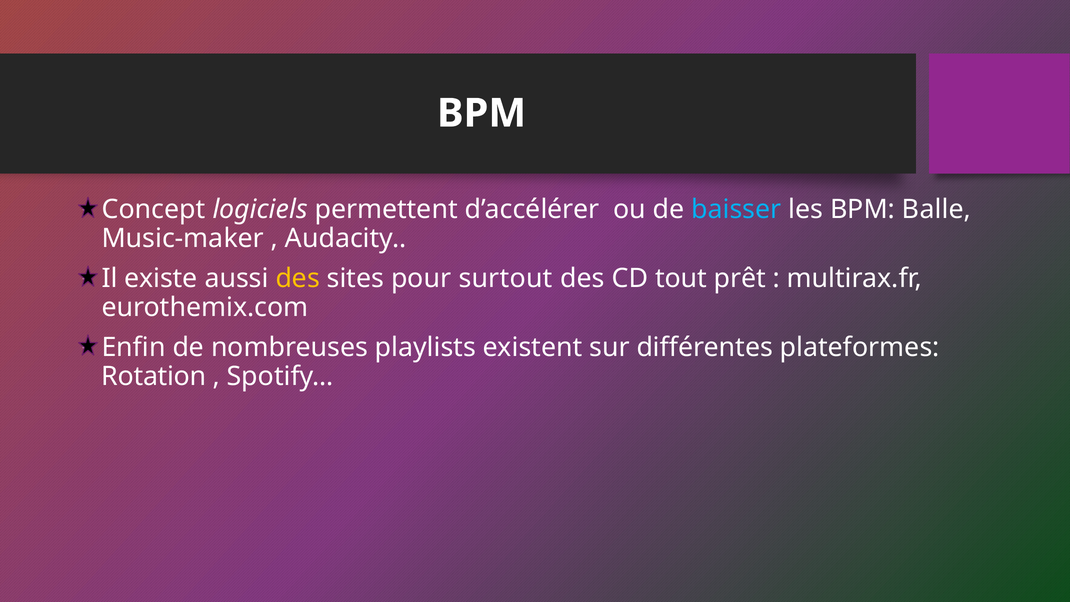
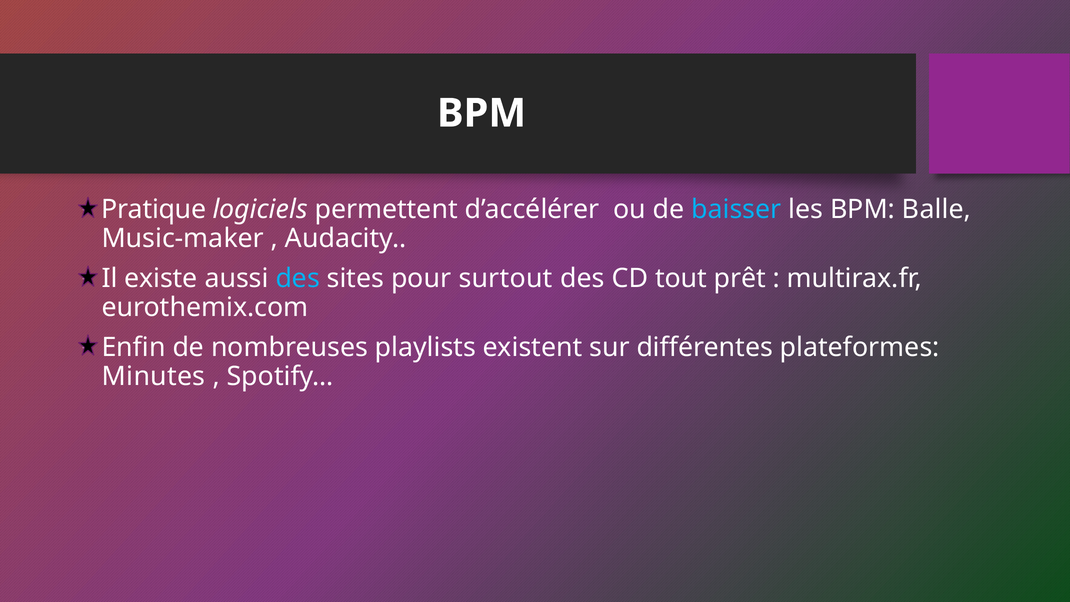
Concept: Concept -> Pratique (154, 210)
des colour: yellow -> light blue (298, 278)
Rotation: Rotation -> Minutes (154, 376)
